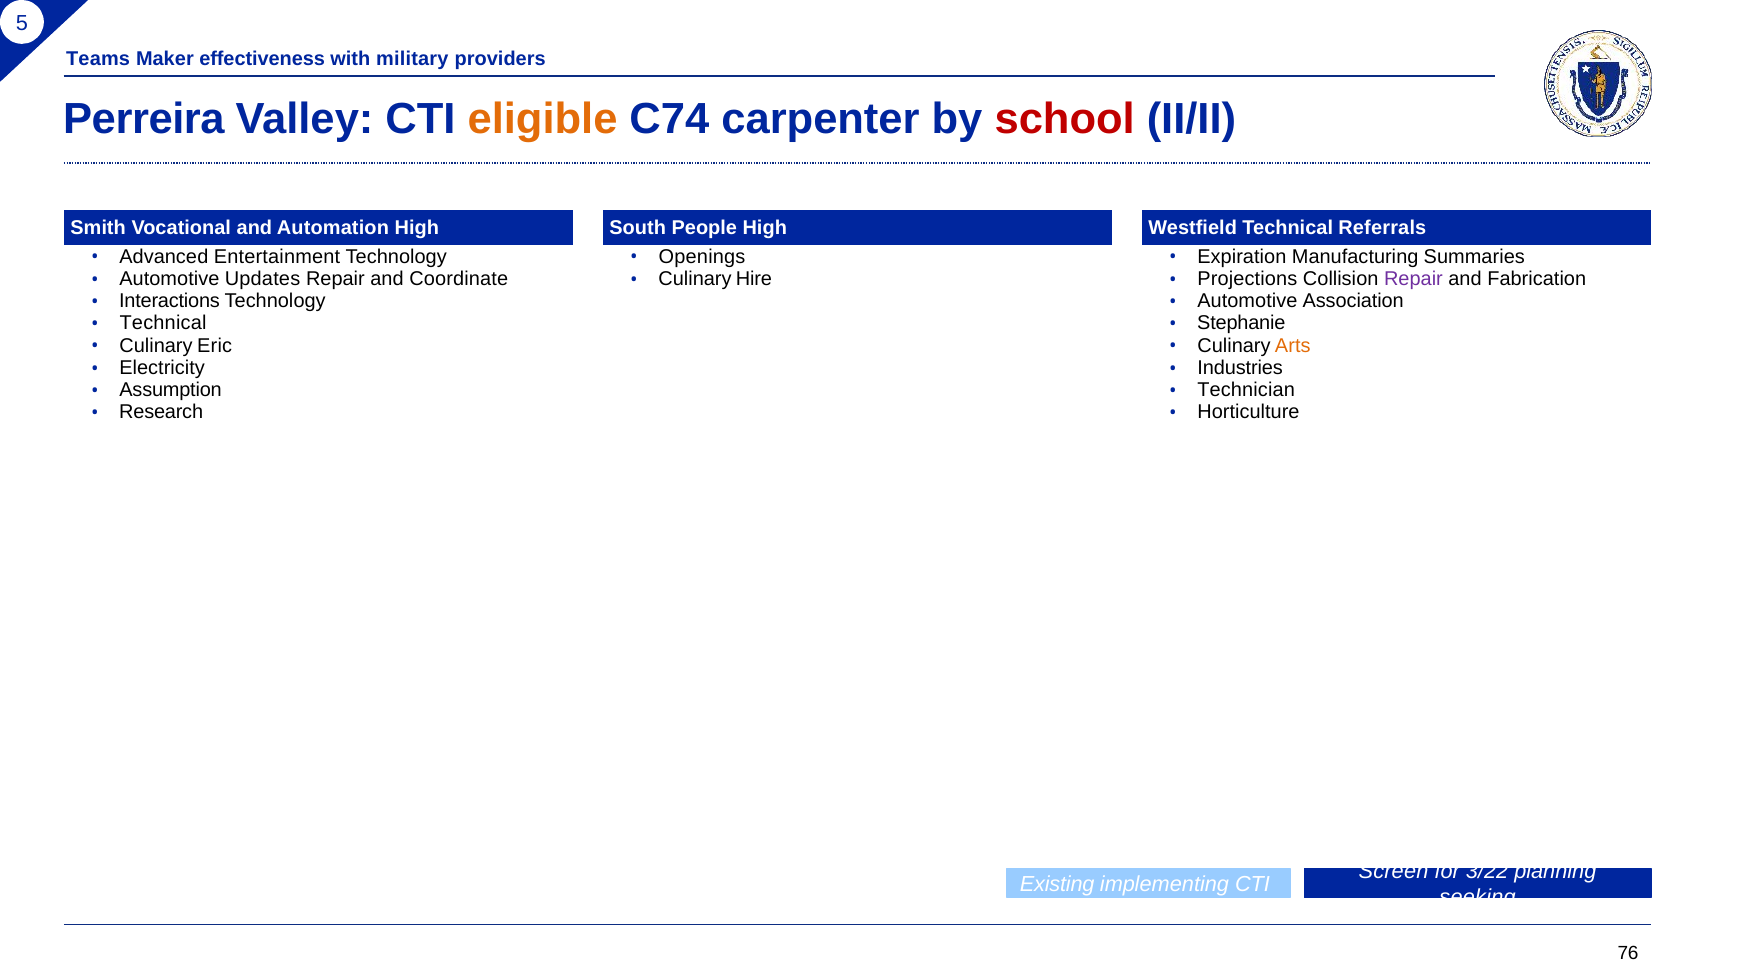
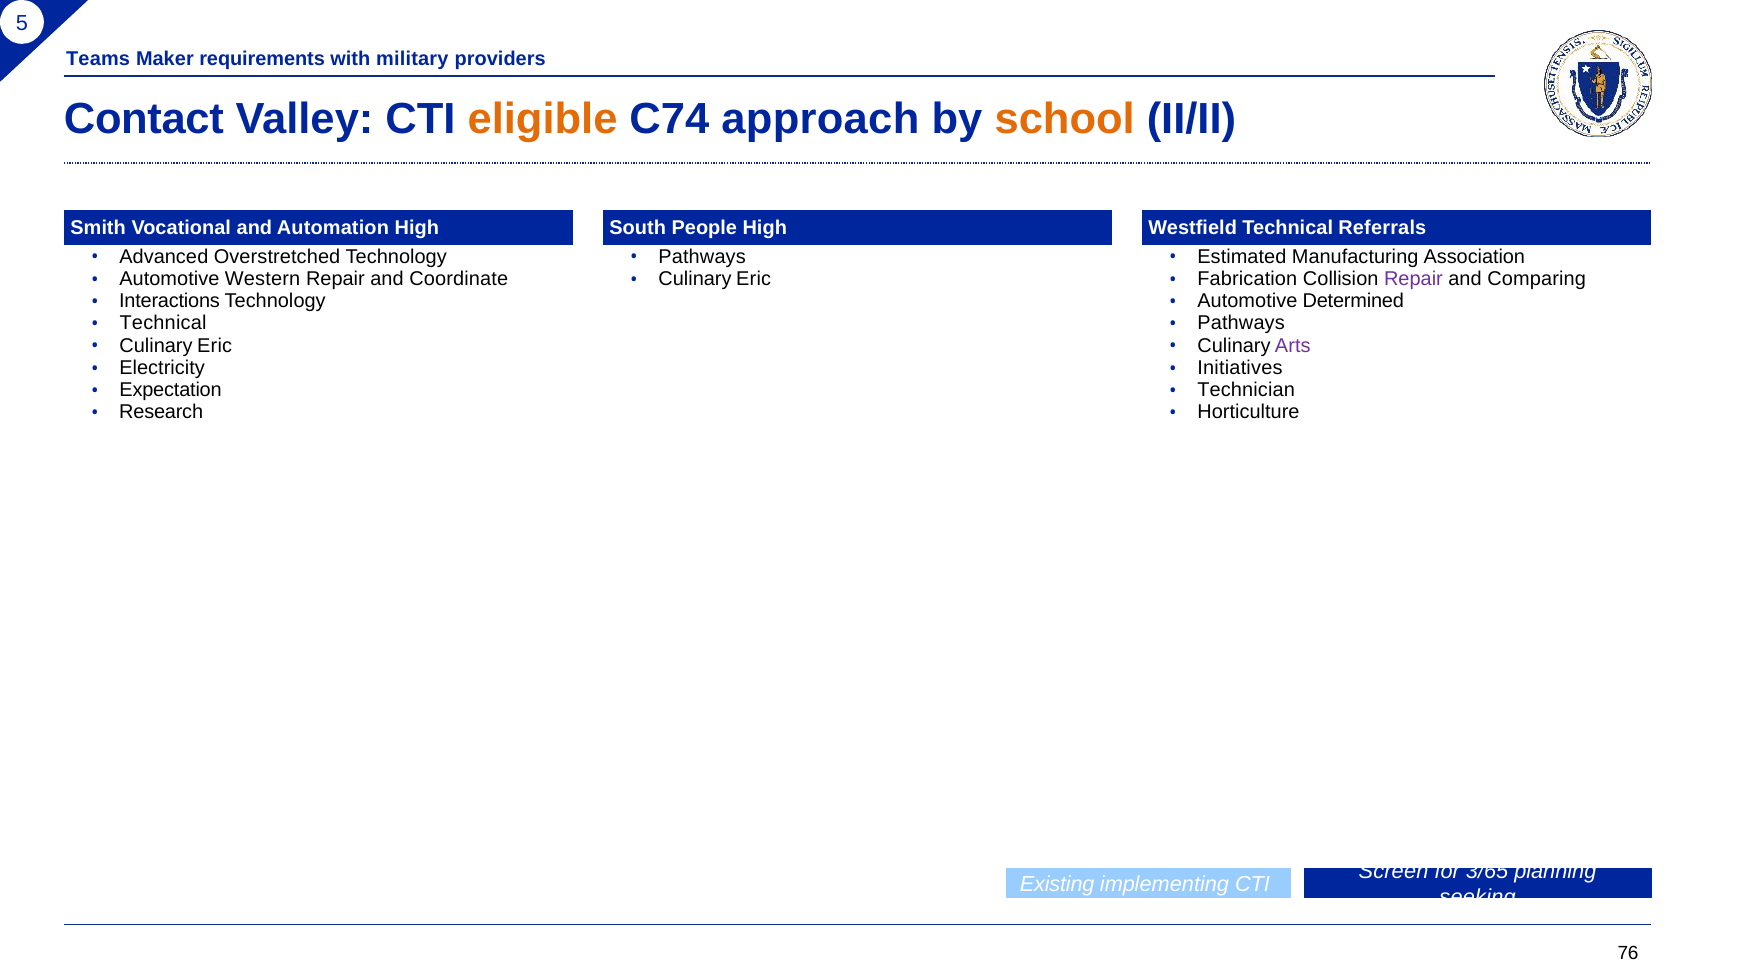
effectiveness: effectiveness -> requirements (262, 59)
Perreira: Perreira -> Contact (144, 119)
carpenter: carpenter -> approach (820, 119)
school colour: red -> orange (1065, 119)
Entertainment: Entertainment -> Overstretched (277, 257)
Openings: Openings -> Pathways (702, 257)
Expiration: Expiration -> Estimated (1242, 257)
Summaries: Summaries -> Association (1474, 257)
Updates: Updates -> Western (263, 279)
Hire: Hire -> Eric (754, 279)
Projections: Projections -> Fabrication (1247, 279)
Fabrication: Fabrication -> Comparing (1537, 279)
Association: Association -> Determined (1353, 301)
Stephanie: Stephanie -> Pathways (1241, 323)
Arts colour: orange -> purple (1293, 346)
Industries: Industries -> Initiatives (1240, 368)
Assumption: Assumption -> Expectation (171, 390)
3/22: 3/22 -> 3/65 (1487, 872)
